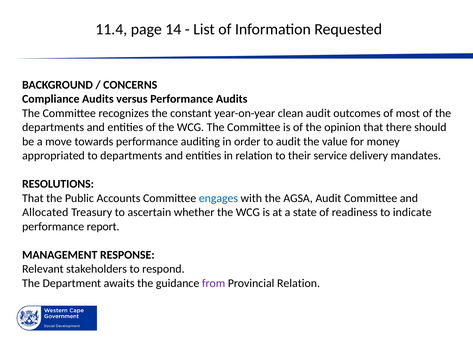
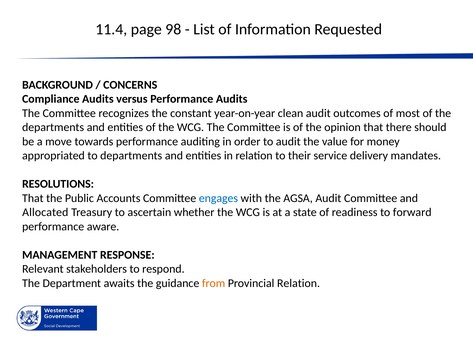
14: 14 -> 98 (173, 29)
indicate: indicate -> forward (412, 213)
report: report -> aware (103, 227)
from colour: purple -> orange (214, 284)
